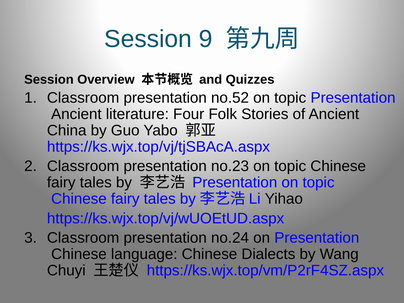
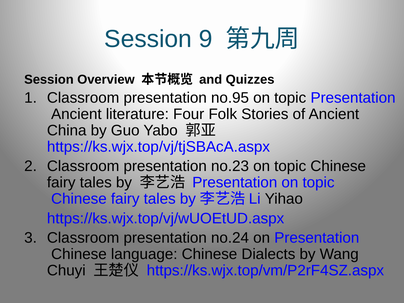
no.52: no.52 -> no.95 (230, 98)
